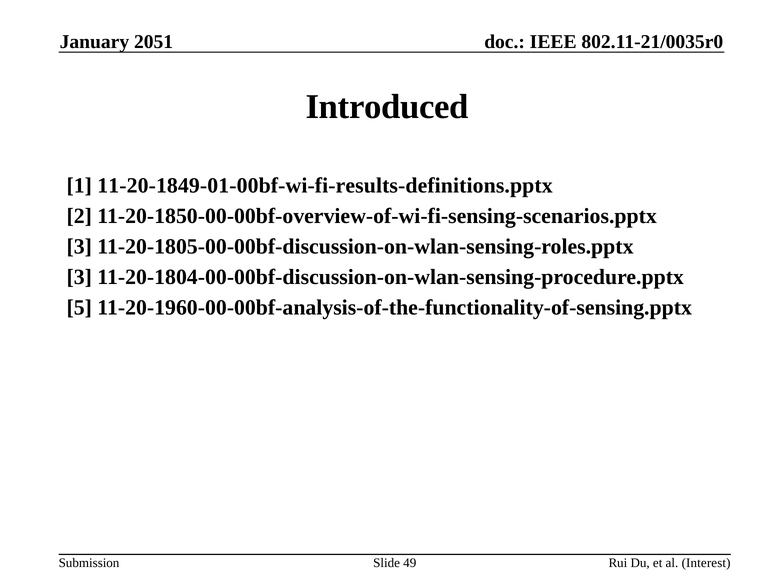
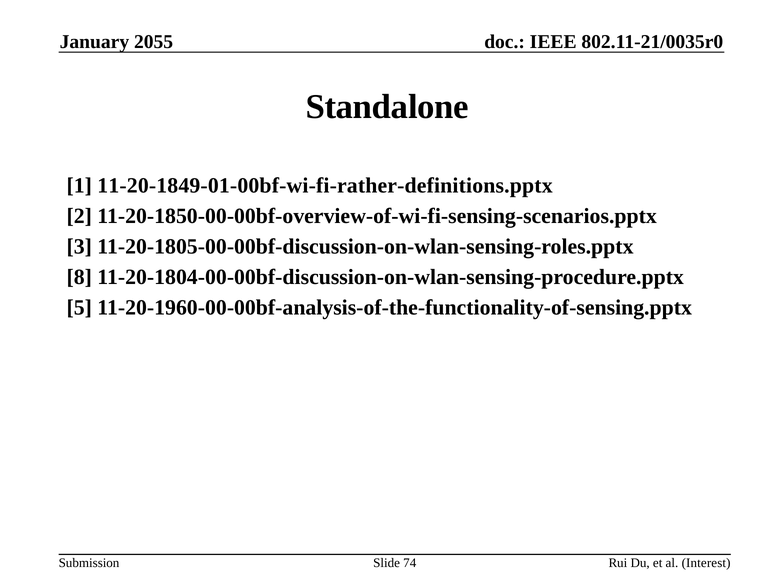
2051: 2051 -> 2055 (154, 42)
Introduced: Introduced -> Standalone (387, 107)
11-20-1849-01-00bf-wi-fi-results-definitions.pptx: 11-20-1849-01-00bf-wi-fi-results-definitions.pptx -> 11-20-1849-01-00bf-wi-fi-rather-definitions.pptx (325, 186)
3: 3 -> 8 (79, 277)
49: 49 -> 74 (410, 563)
